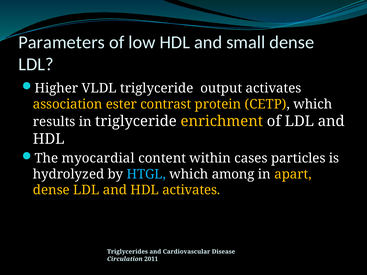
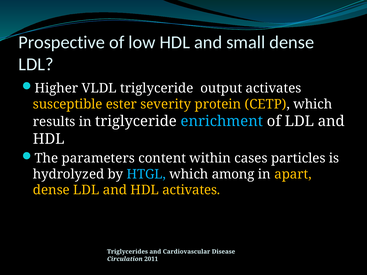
Parameters: Parameters -> Prospective (62, 42)
association: association -> susceptible (68, 104)
contrast: contrast -> severity (166, 104)
enrichment colour: yellow -> light blue (222, 121)
myocardial: myocardial -> parameters (98, 158)
